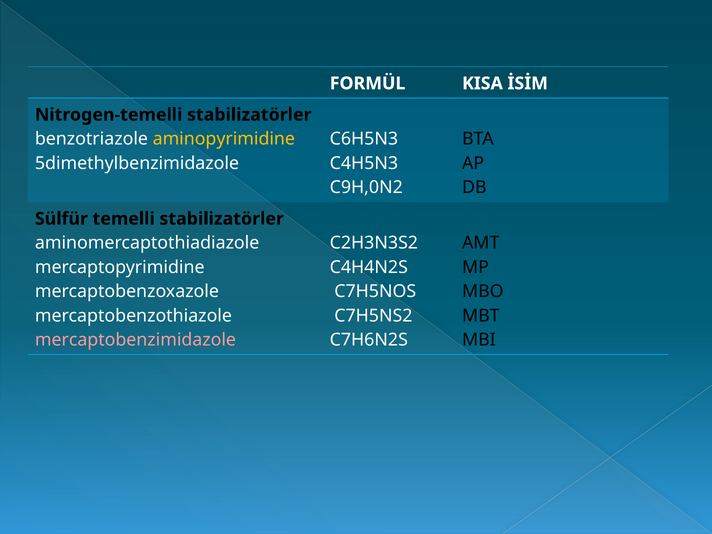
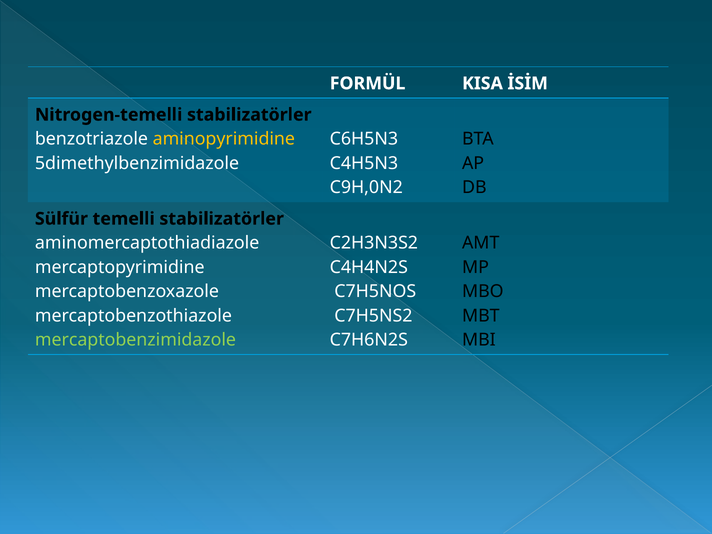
mercaptobenzimidazole colour: pink -> light green (135, 340)
